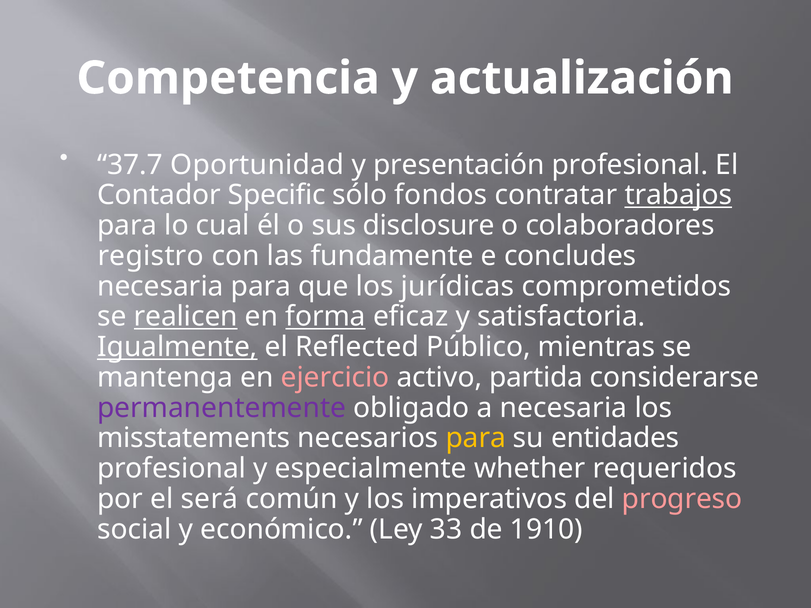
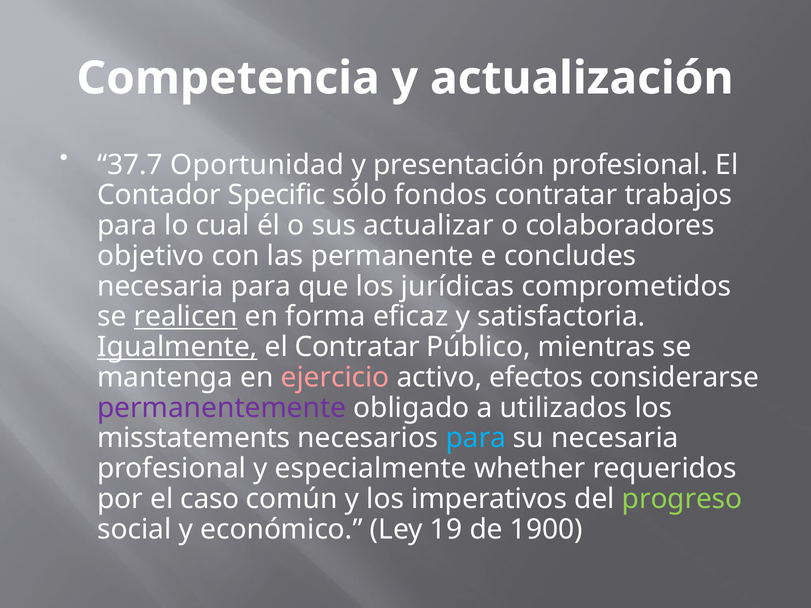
trabajos underline: present -> none (678, 195)
disclosure: disclosure -> actualizar (429, 226)
registro: registro -> objetivo (151, 256)
fundamente: fundamente -> permanente (392, 256)
forma underline: present -> none (326, 317)
el Reflected: Reflected -> Contratar (357, 347)
partida: partida -> efectos (536, 378)
a necesaria: necesaria -> utilizados (563, 408)
para colour: yellow -> light blue (476, 438)
su entidades: entidades -> necesaria (615, 438)
será: será -> caso (210, 499)
progreso colour: pink -> light green (682, 499)
33: 33 -> 19 (446, 530)
1910: 1910 -> 1900 (546, 530)
